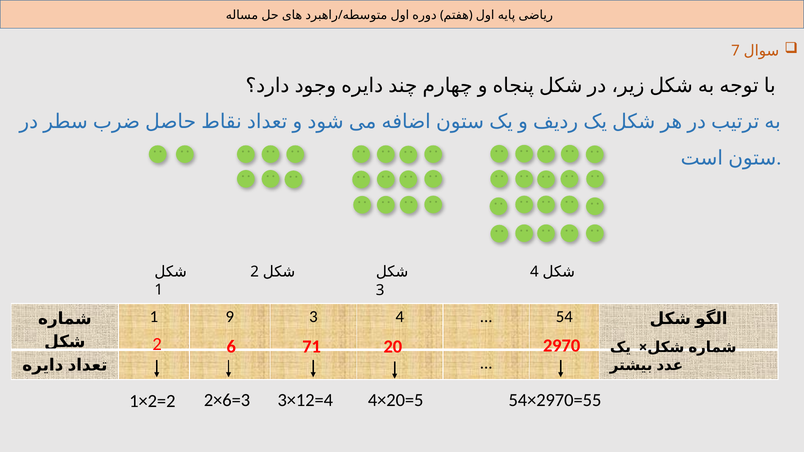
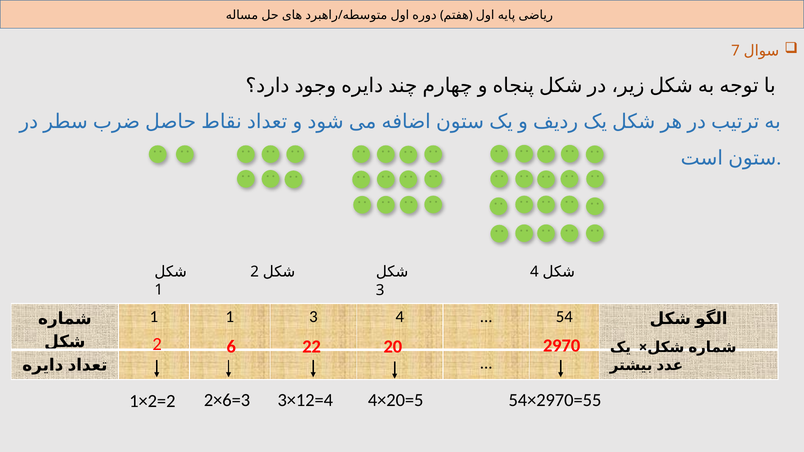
1 9: 9 -> 1 (230, 317)
71: 71 -> 22 (312, 347)
